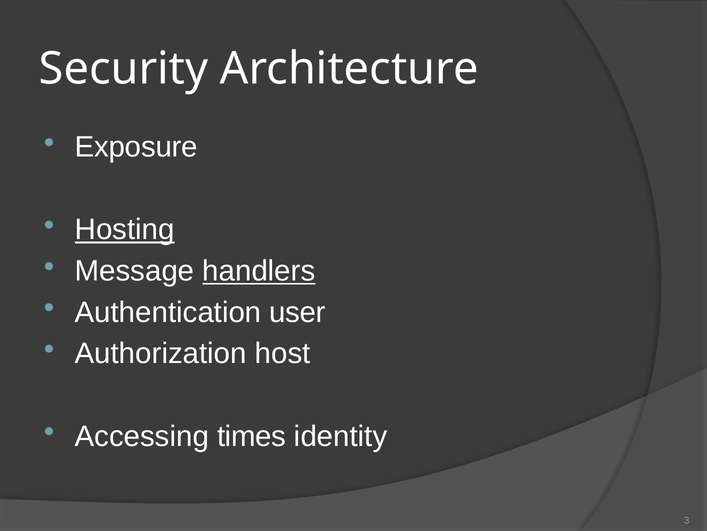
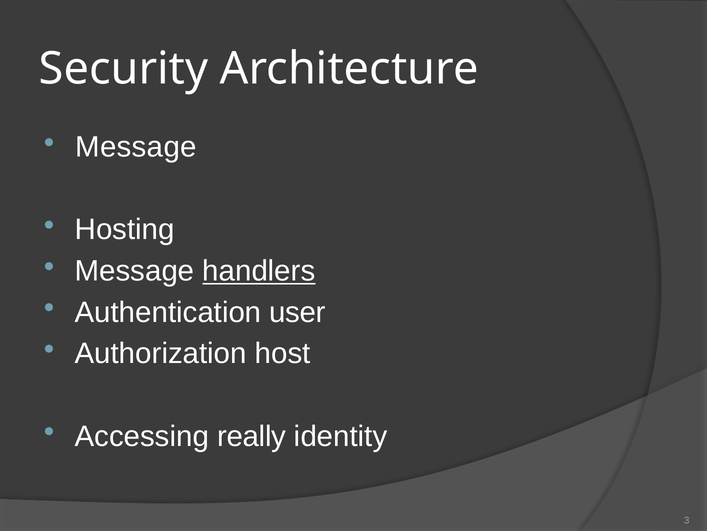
Exposure: Exposure -> Message (136, 147)
Hosting underline: present -> none (125, 229)
times: times -> really (252, 436)
